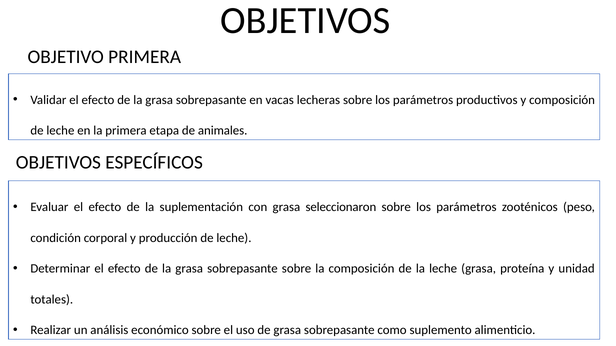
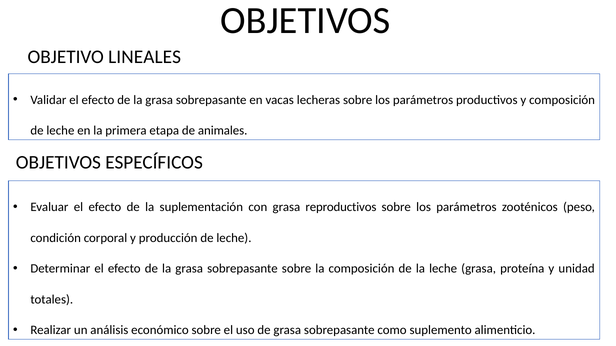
OBJETIVO PRIMERA: PRIMERA -> LINEALES (145, 57)
seleccionaron: seleccionaron -> reproductivos (341, 207)
